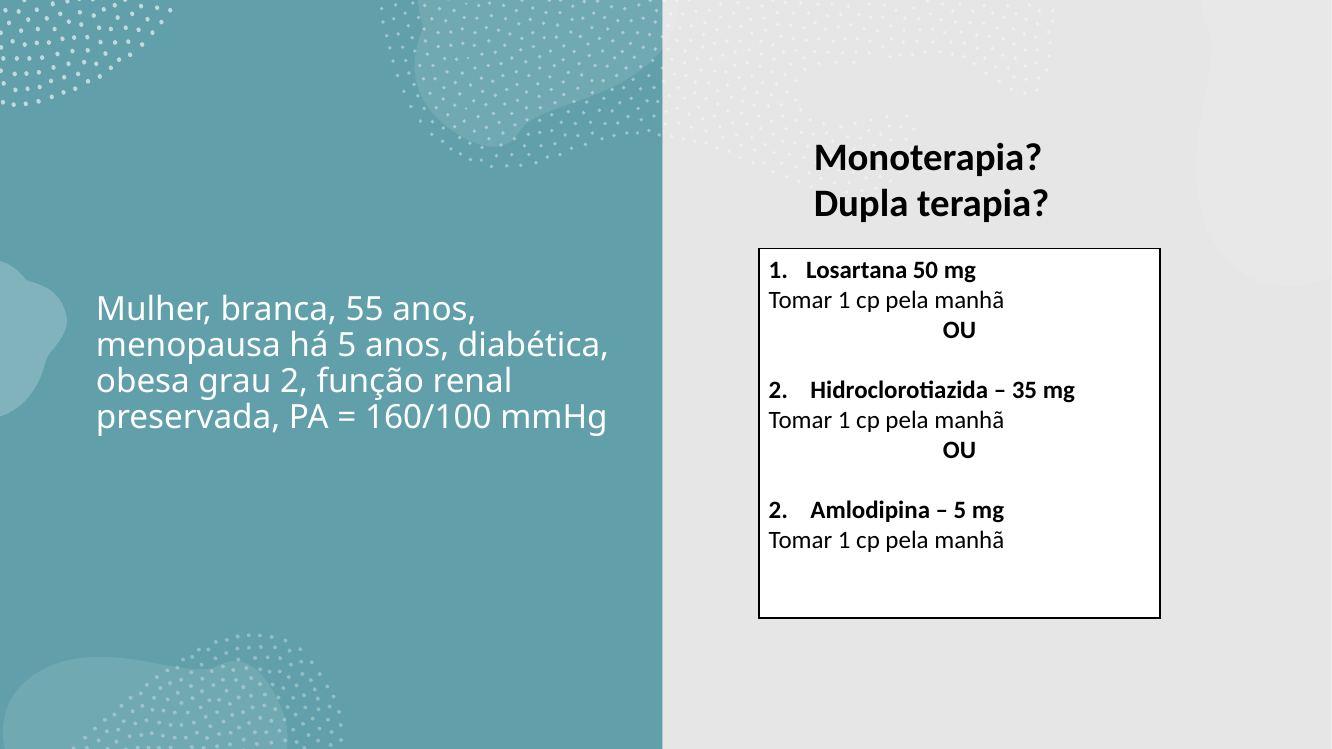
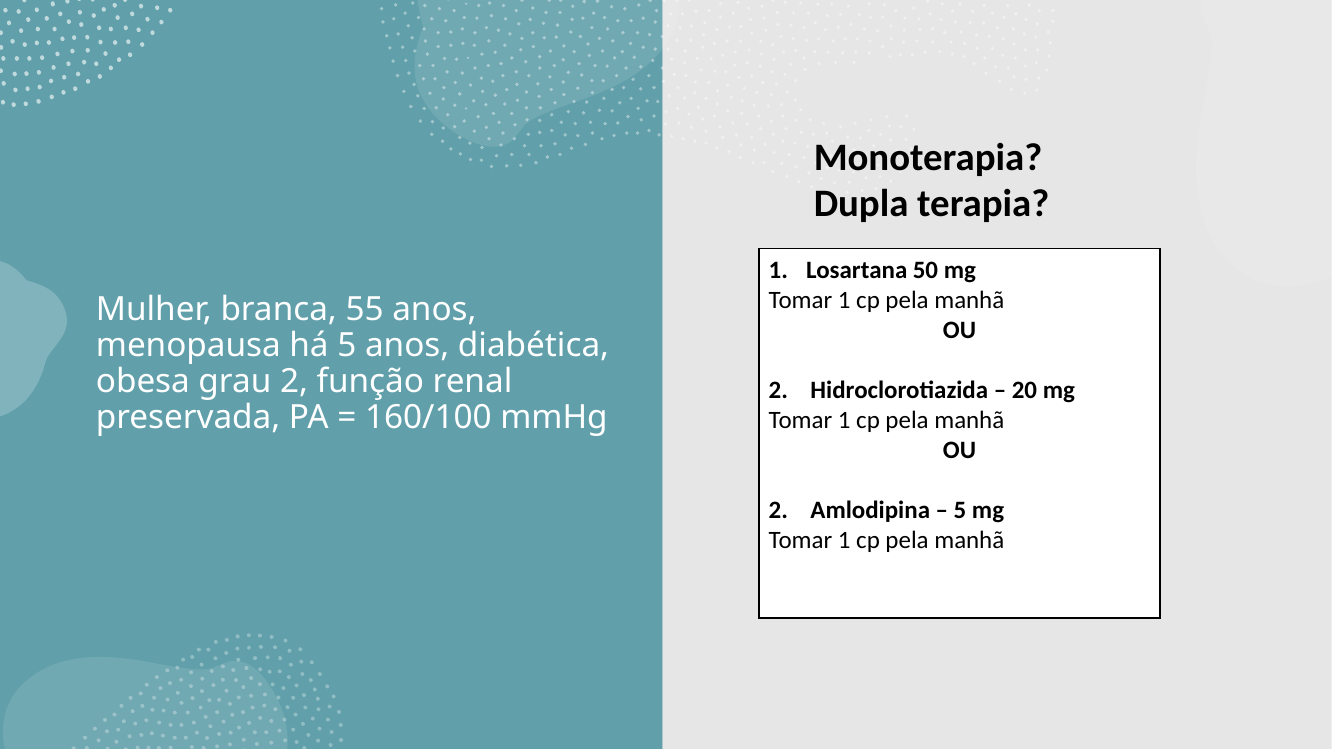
35: 35 -> 20 (1024, 390)
